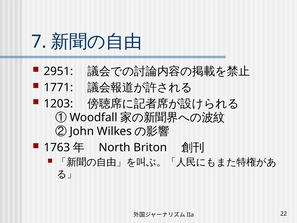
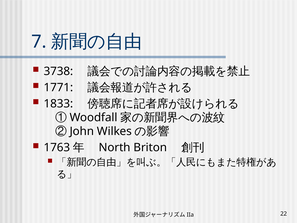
2951: 2951 -> 3738 (59, 71)
1203: 1203 -> 1833 (59, 103)
